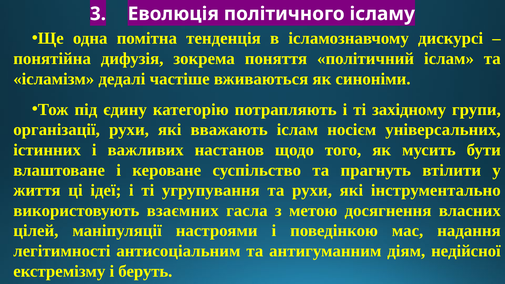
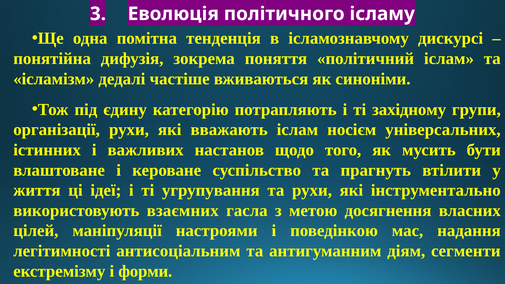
недійсної: недійсної -> сегменти (466, 251)
беруть: беруть -> форми (145, 271)
